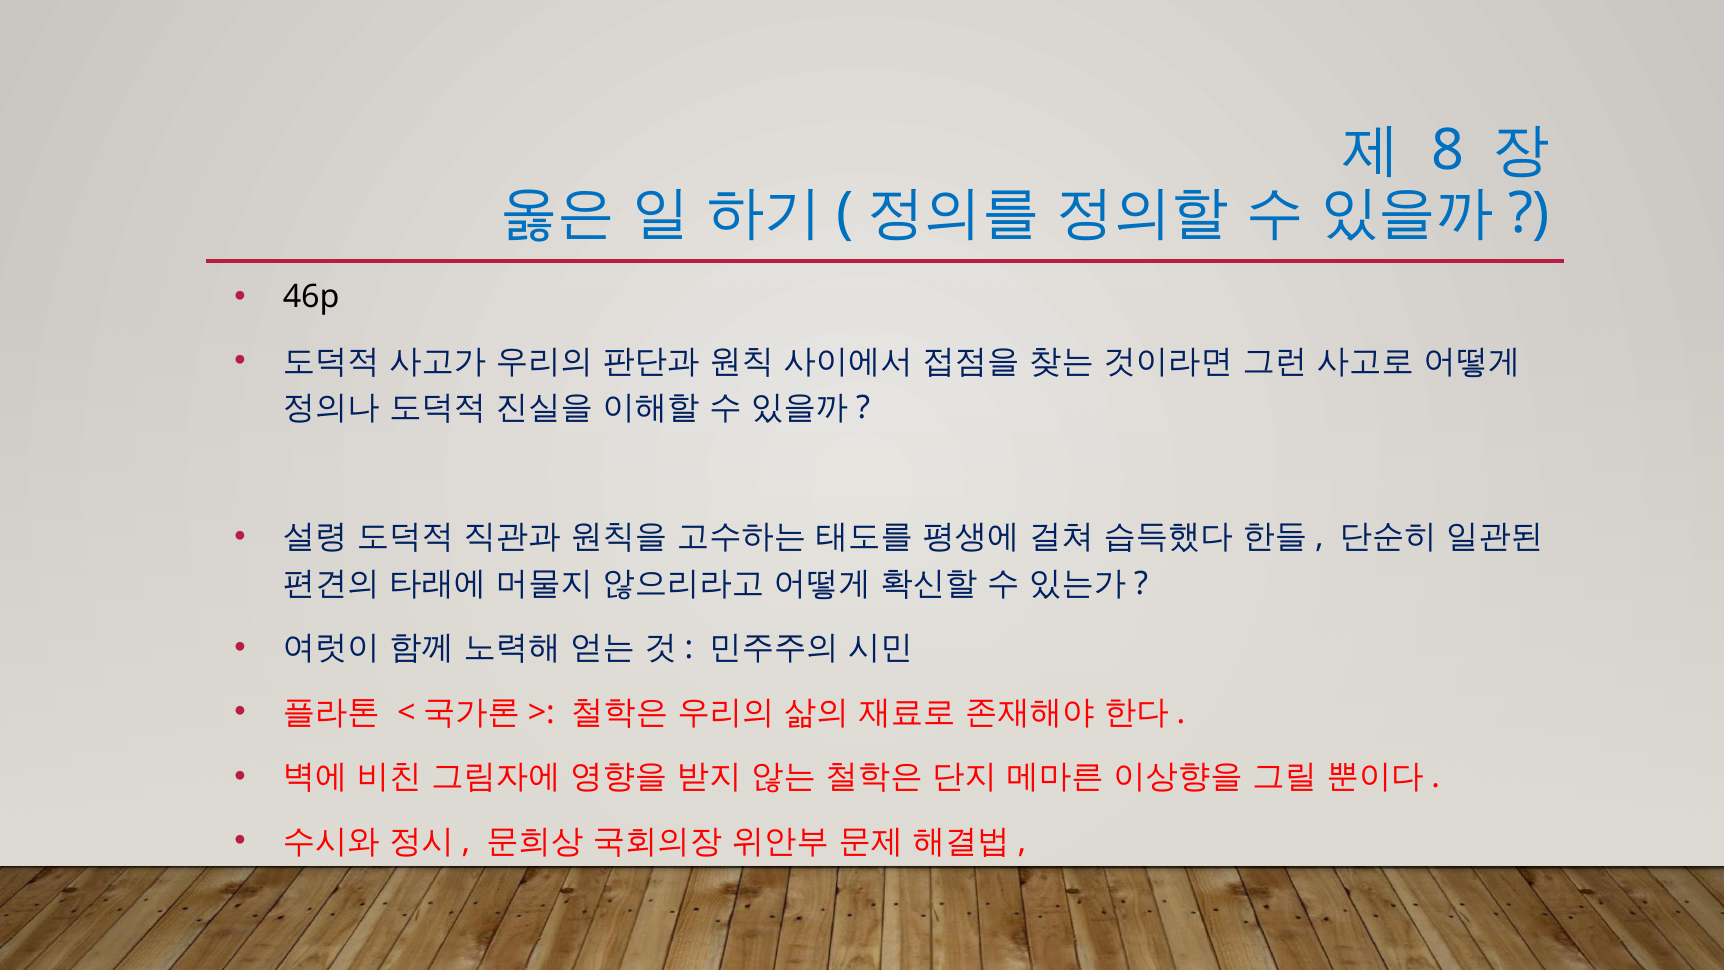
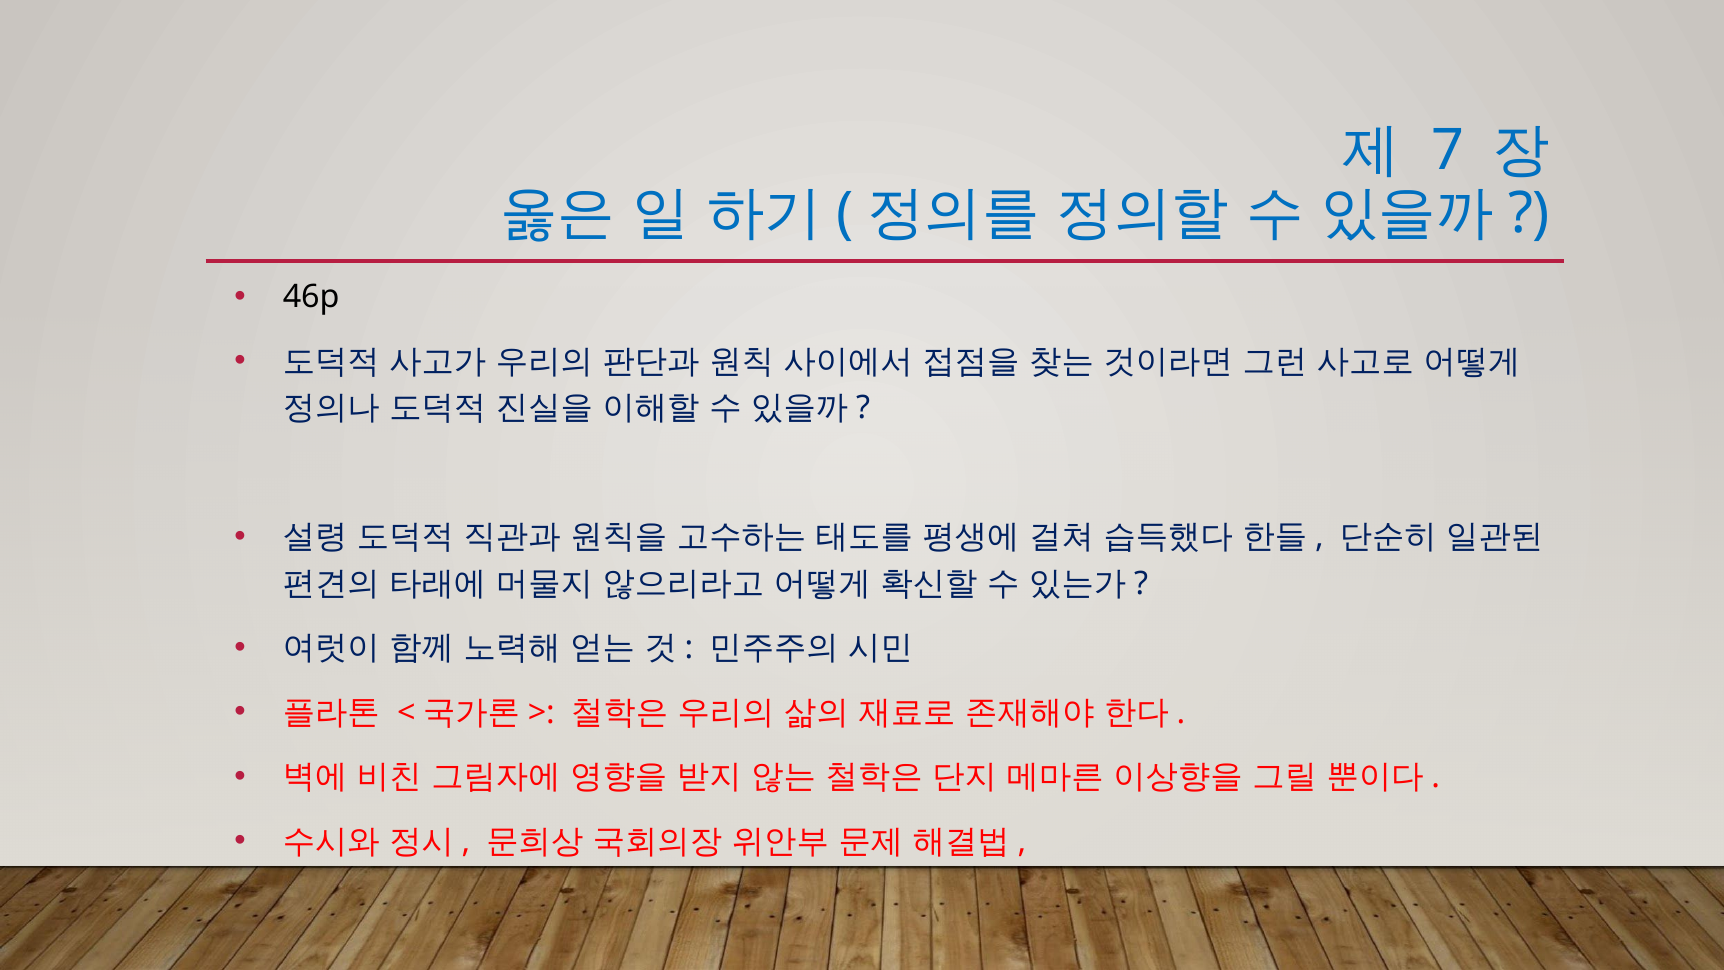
8: 8 -> 7 (1448, 151)
